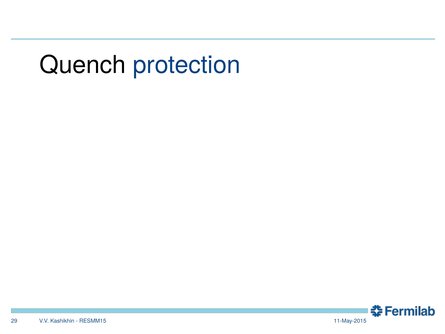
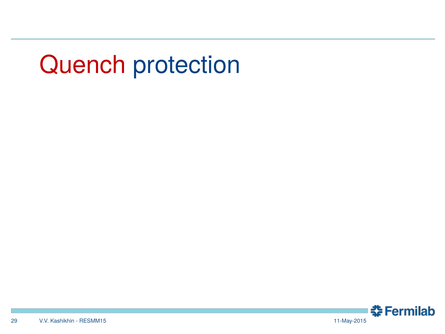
Quench colour: black -> red (83, 65)
